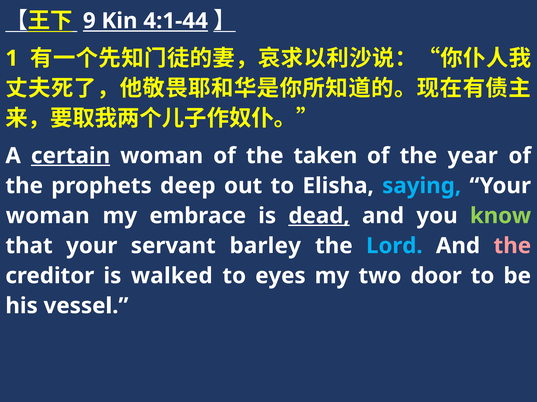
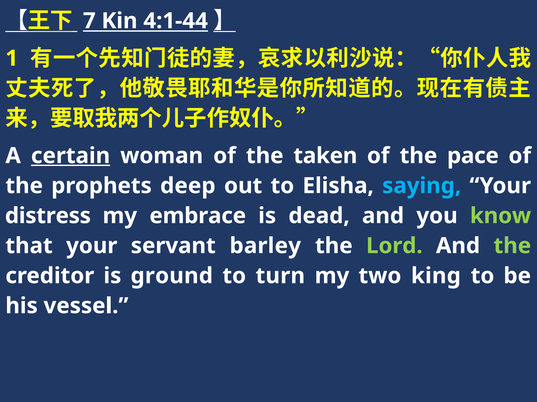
9: 9 -> 7 (89, 21)
year: year -> pace (473, 156)
woman: woman -> distress (48, 216)
dead underline: present -> none (319, 216)
Lord colour: light blue -> light green (394, 246)
the colour: pink -> light green (512, 246)
walked: walked -> ground (172, 276)
eyes: eyes -> turn (280, 276)
door: door -> king (436, 276)
